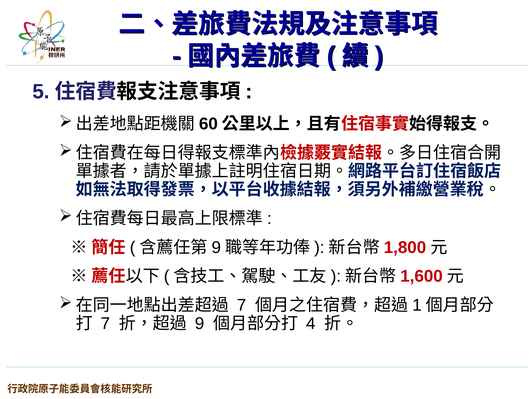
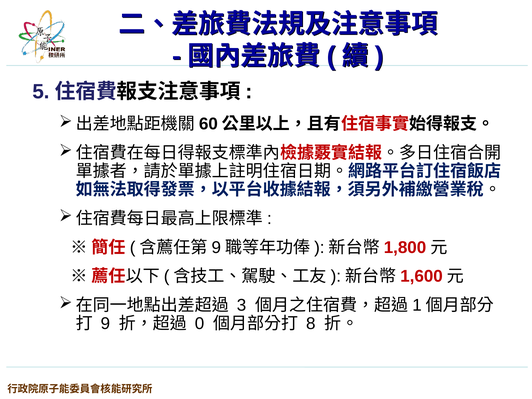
7: 7 -> 3 (242, 305)
7: 7 -> 9 (105, 324)
9: 9 -> 0 (200, 324)
4: 4 -> 8 (311, 324)
